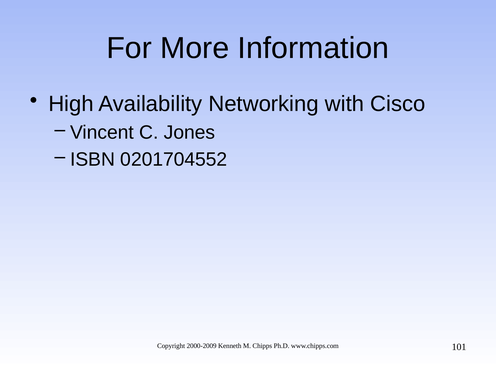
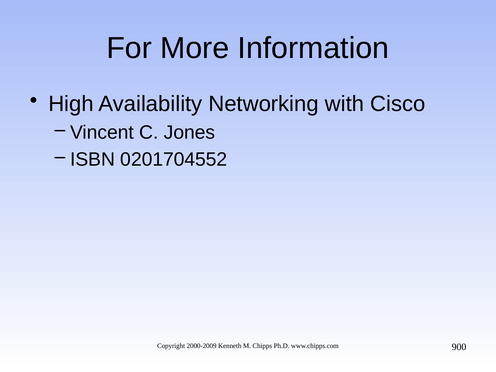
101: 101 -> 900 (459, 347)
